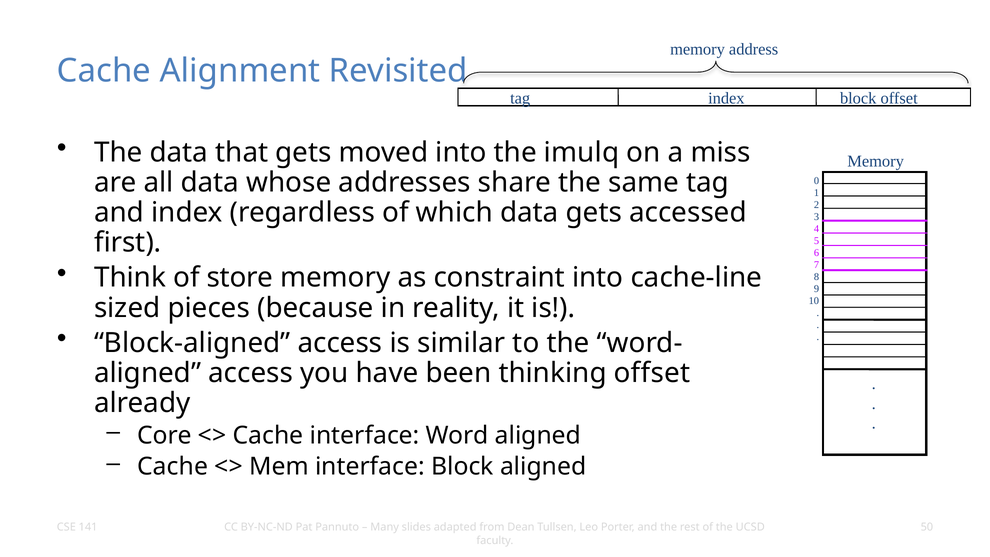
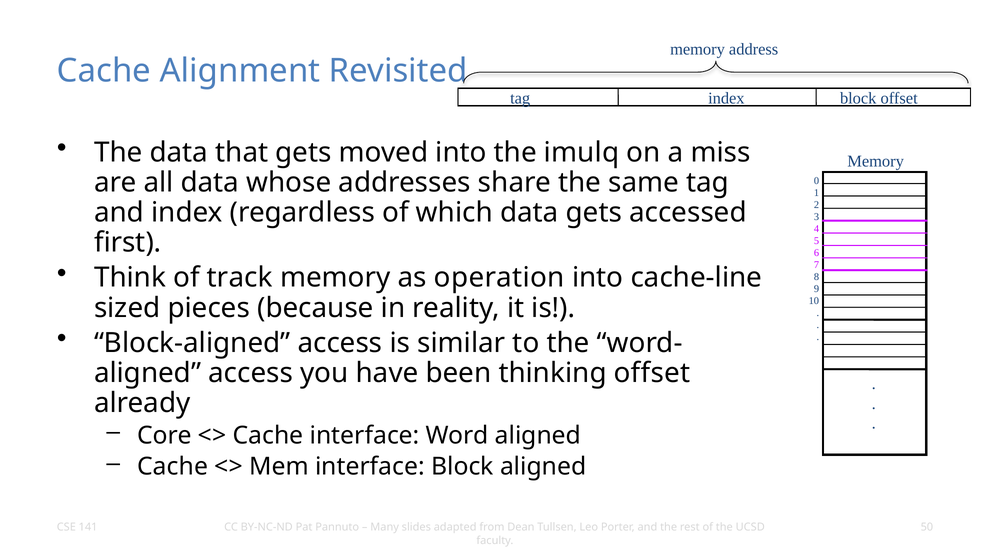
store: store -> track (240, 278)
constraint: constraint -> operation (499, 278)
